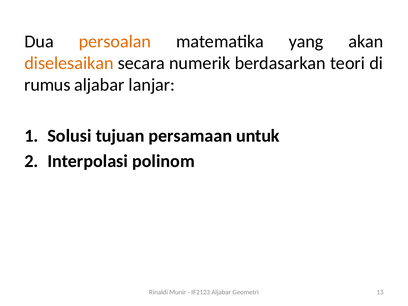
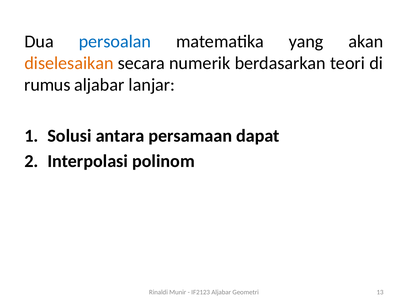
persoalan colour: orange -> blue (115, 41)
tujuan: tujuan -> antara (120, 136)
untuk: untuk -> dapat (258, 136)
